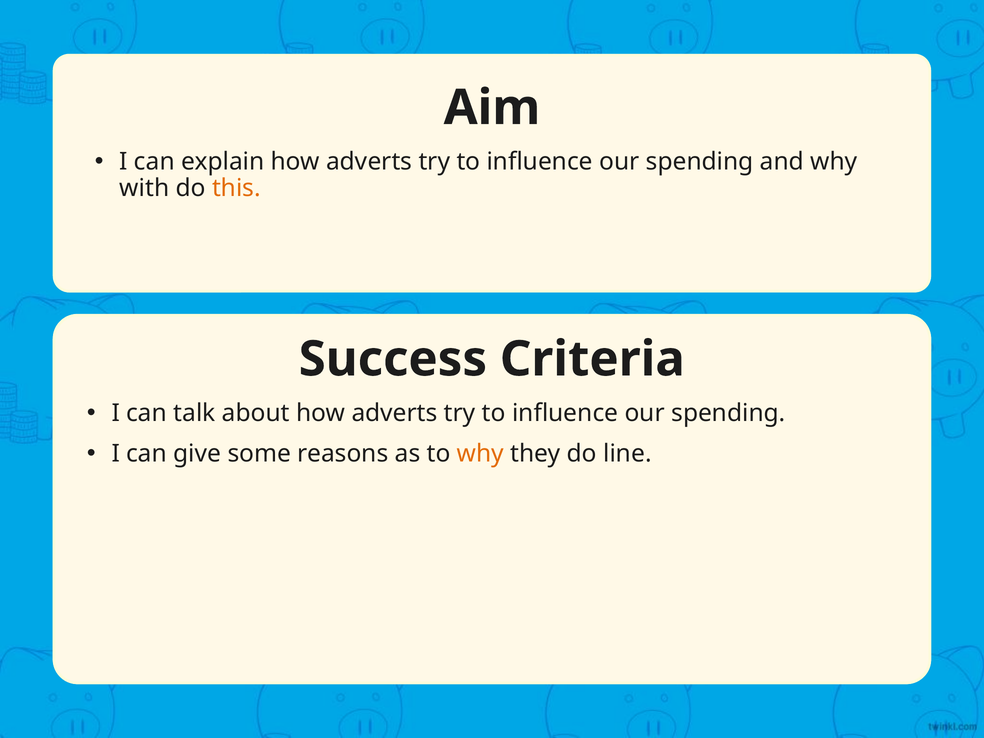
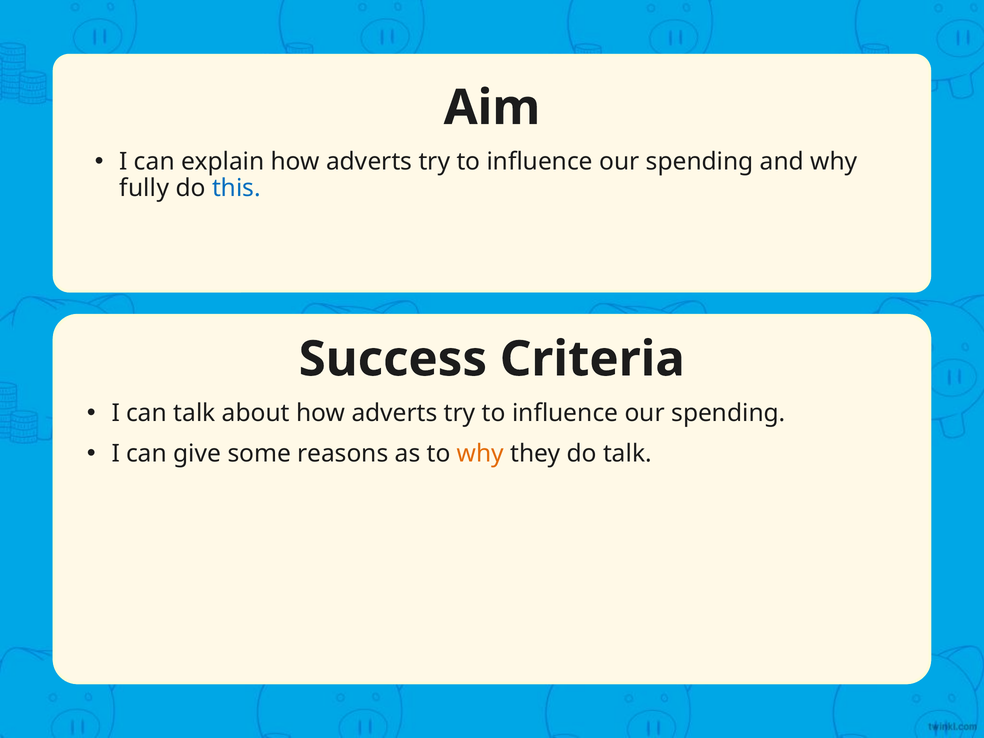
with: with -> fully (144, 188)
this colour: orange -> blue (236, 188)
do line: line -> talk (627, 454)
